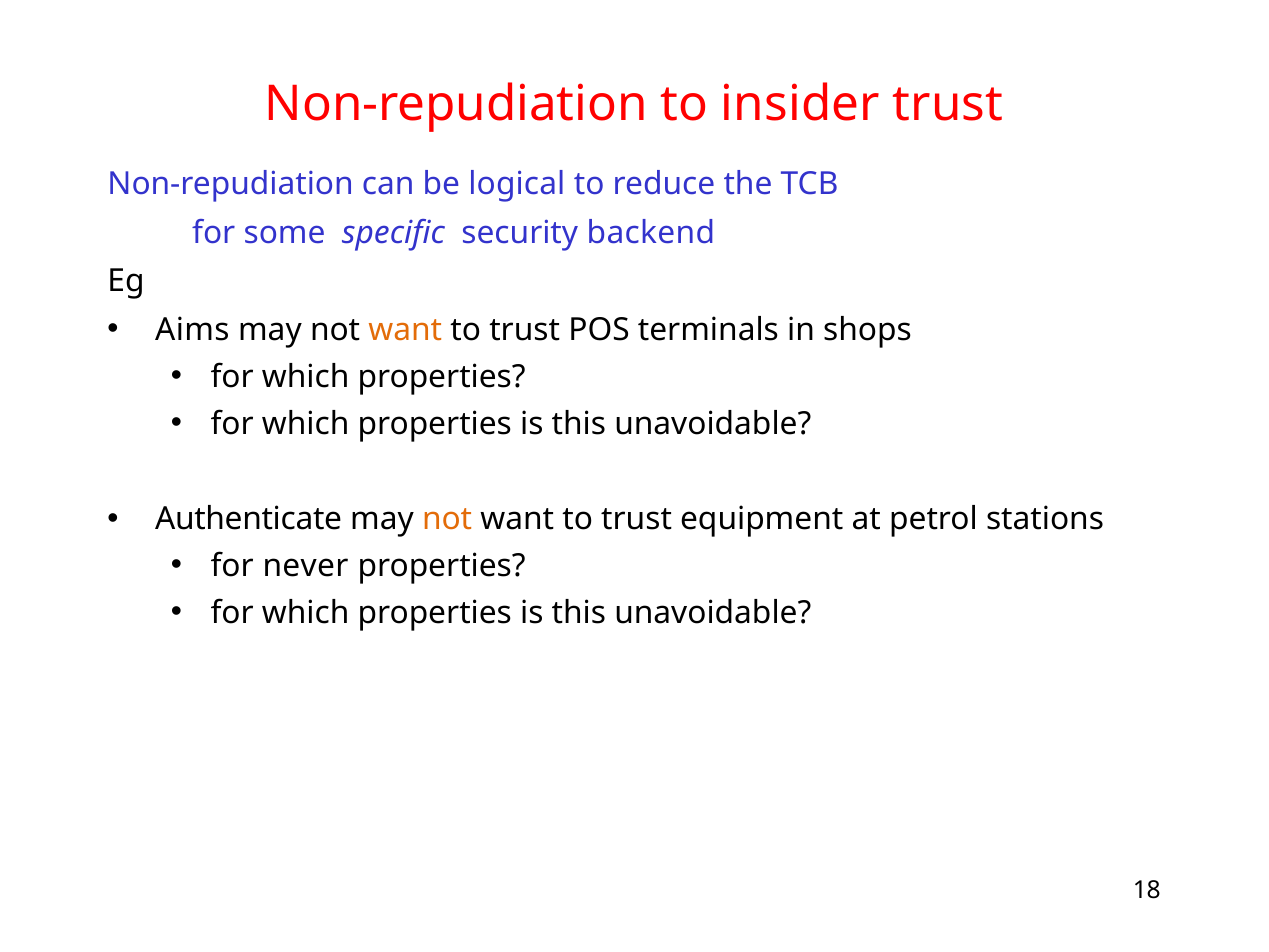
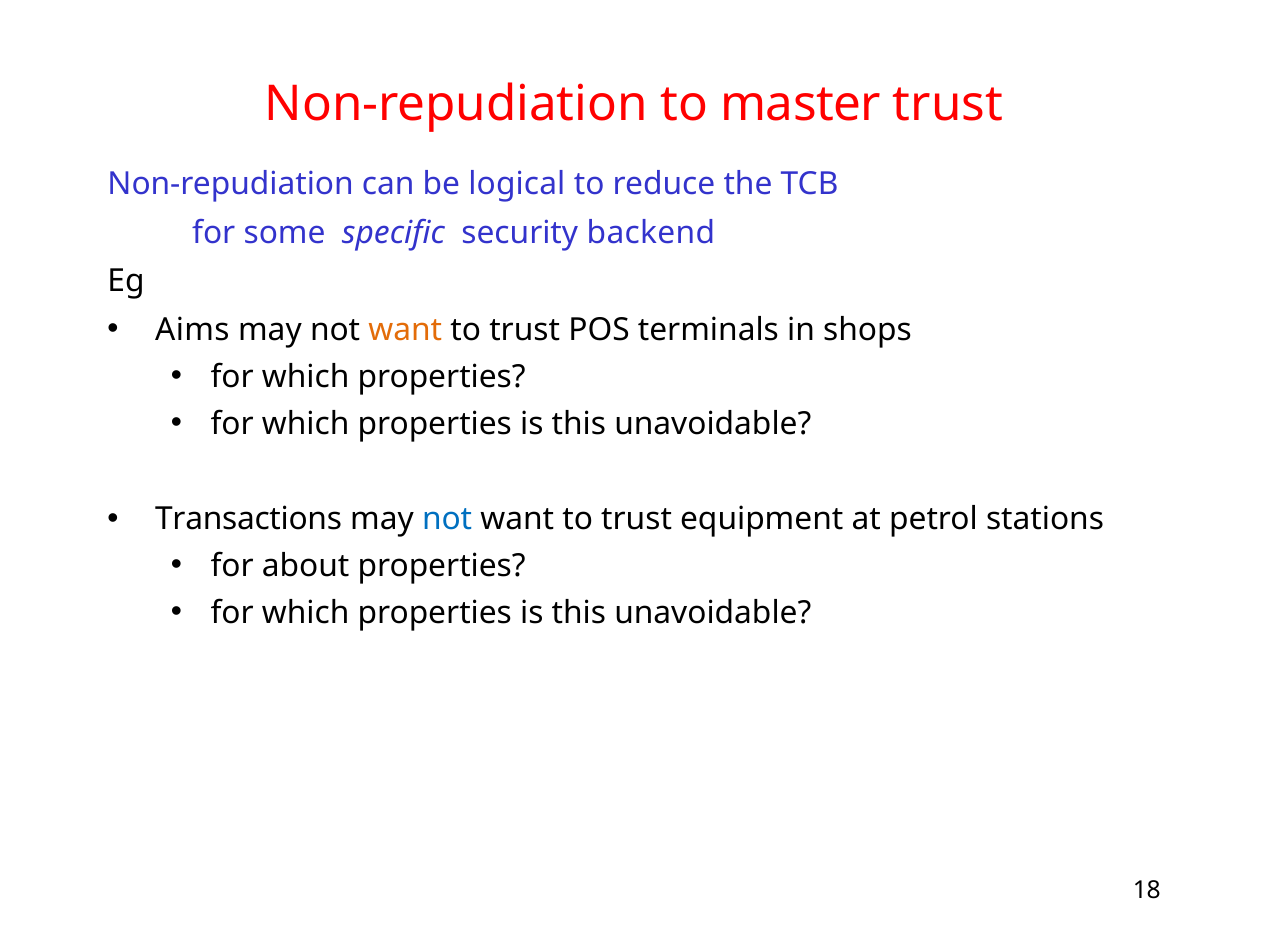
insider: insider -> master (801, 105)
Authenticate: Authenticate -> Transactions (249, 519)
not colour: orange -> blue (447, 519)
never: never -> about (306, 566)
